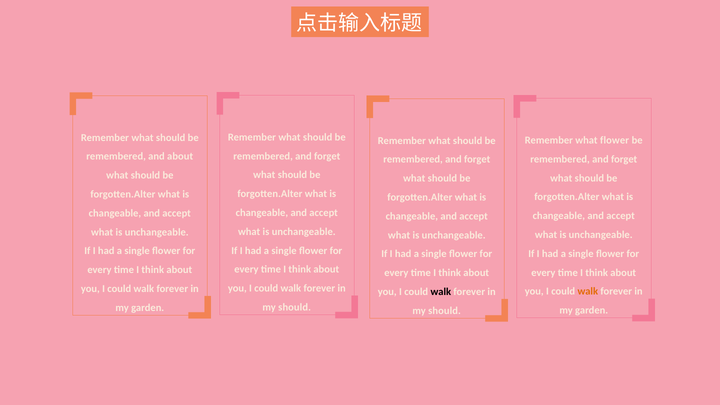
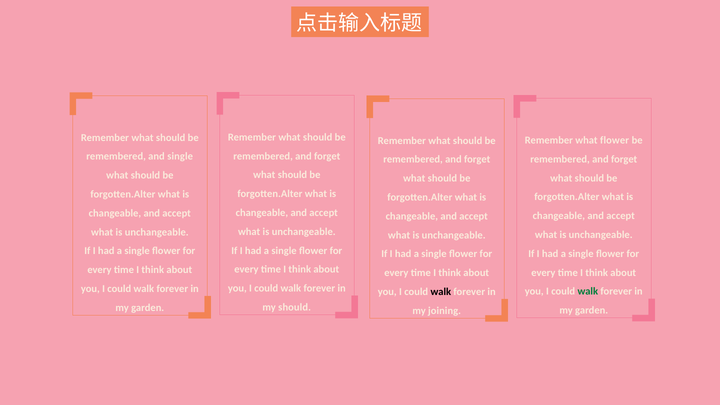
and about: about -> single (180, 156)
walk colour: orange -> green (588, 291)
should: should -> joining (445, 311)
